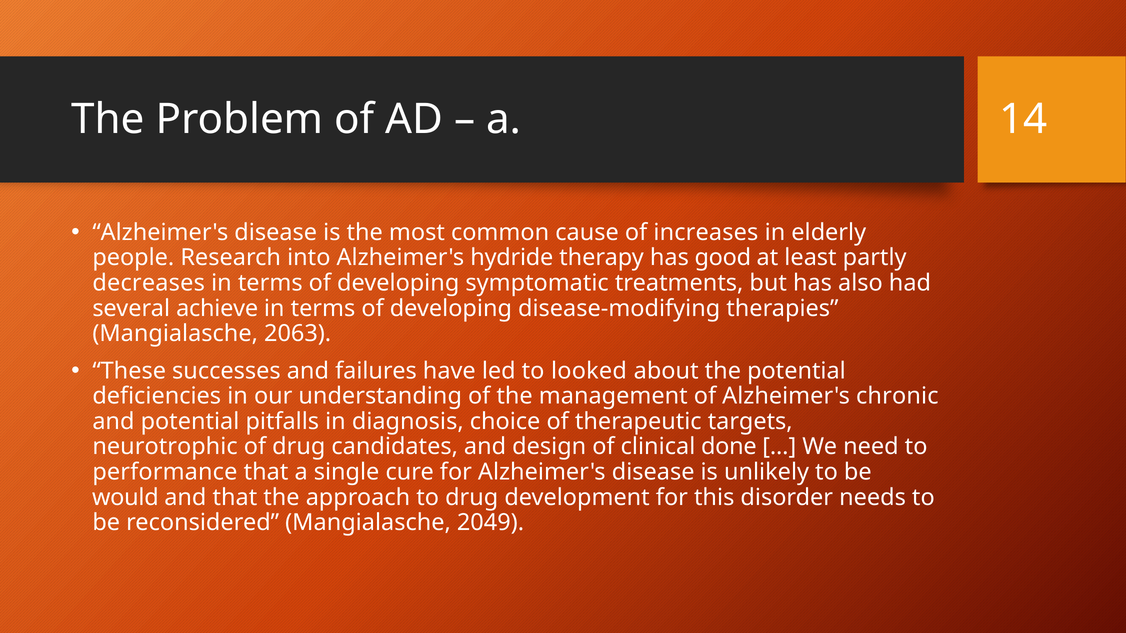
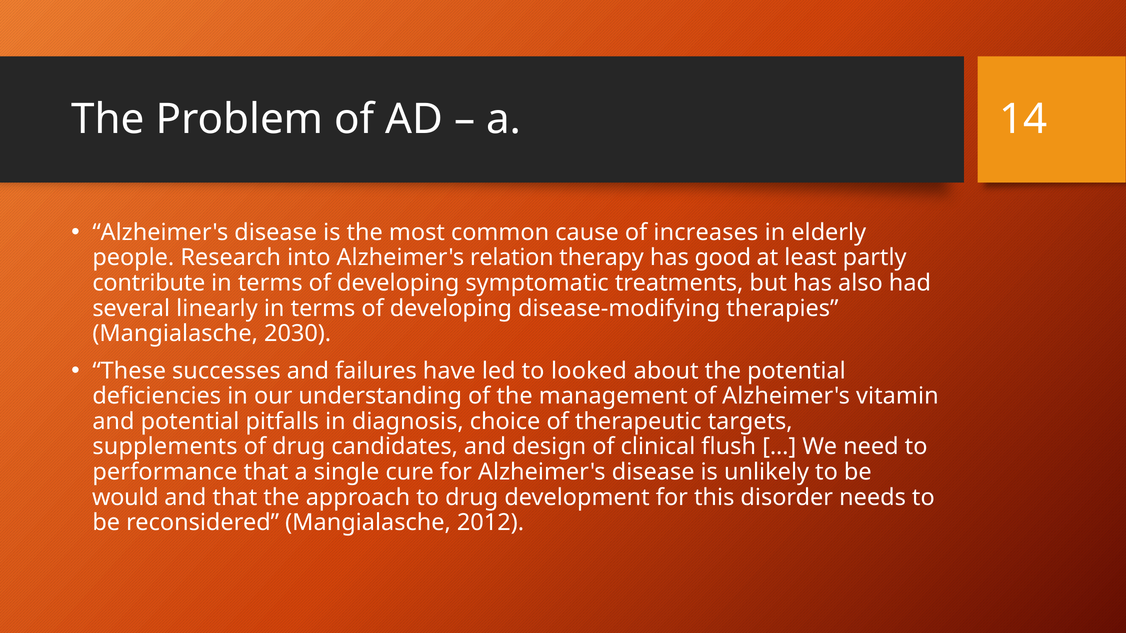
hydride: hydride -> relation (512, 258)
decreases: decreases -> contribute (149, 283)
achieve: achieve -> linearly (217, 309)
2063: 2063 -> 2030 (298, 334)
chronic: chronic -> vitamin (897, 396)
neurotrophic: neurotrophic -> supplements (165, 447)
done: done -> flush (729, 447)
2049: 2049 -> 2012 (490, 523)
